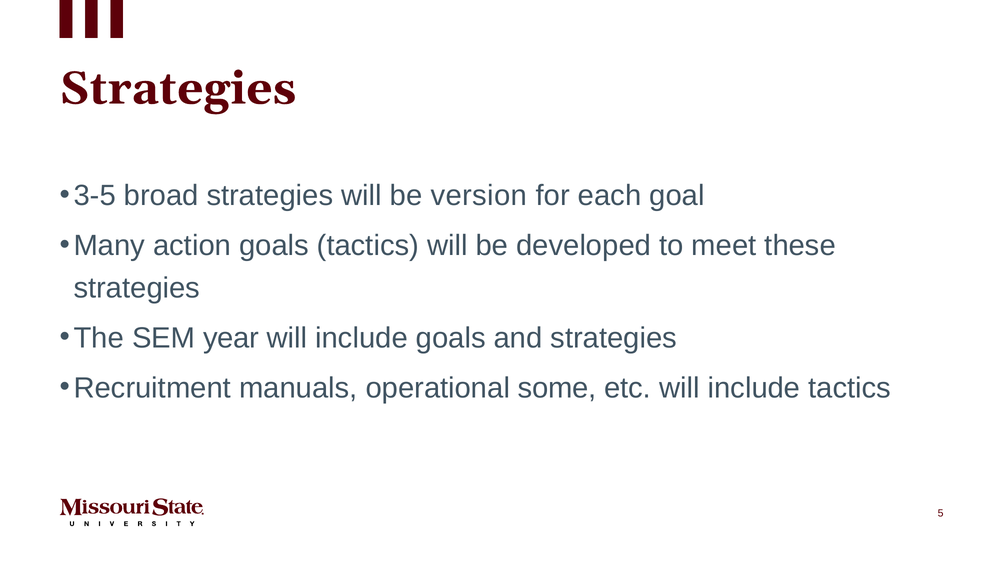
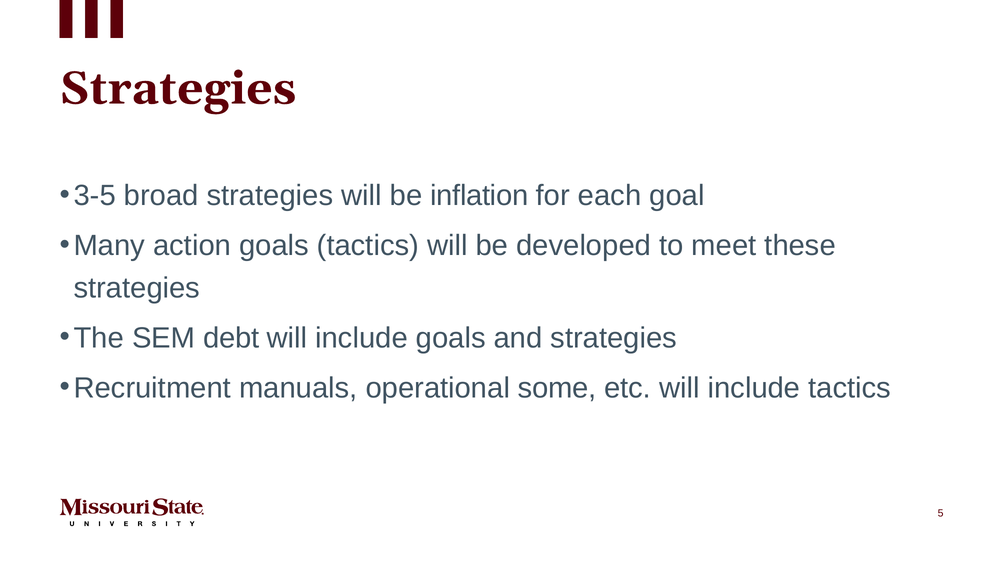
version: version -> inflation (479, 196)
year: year -> debt (231, 338)
